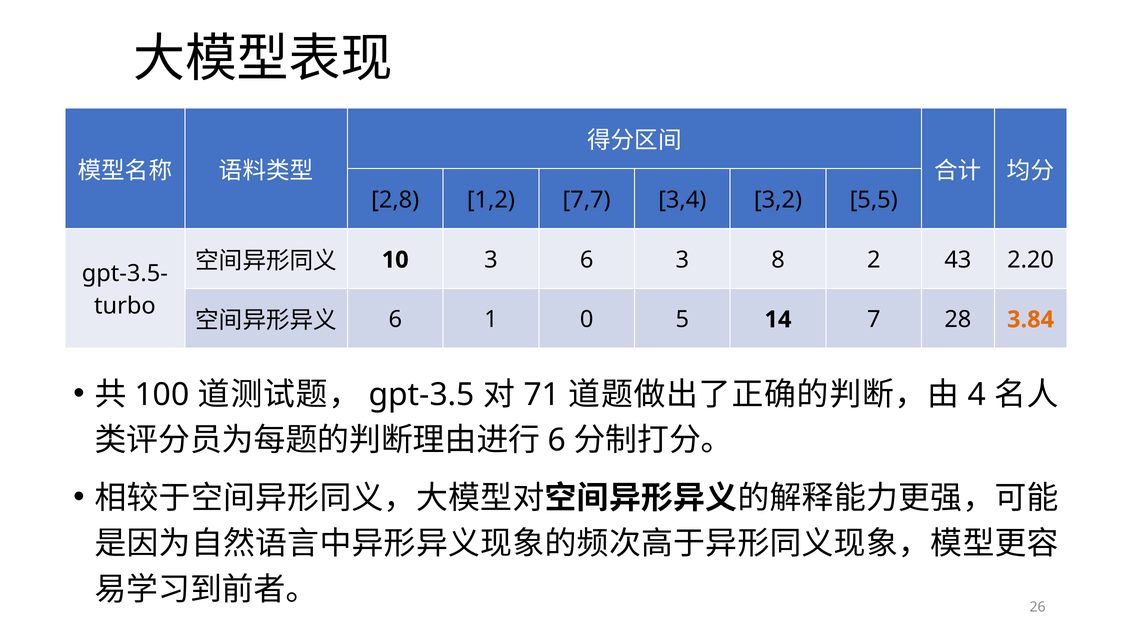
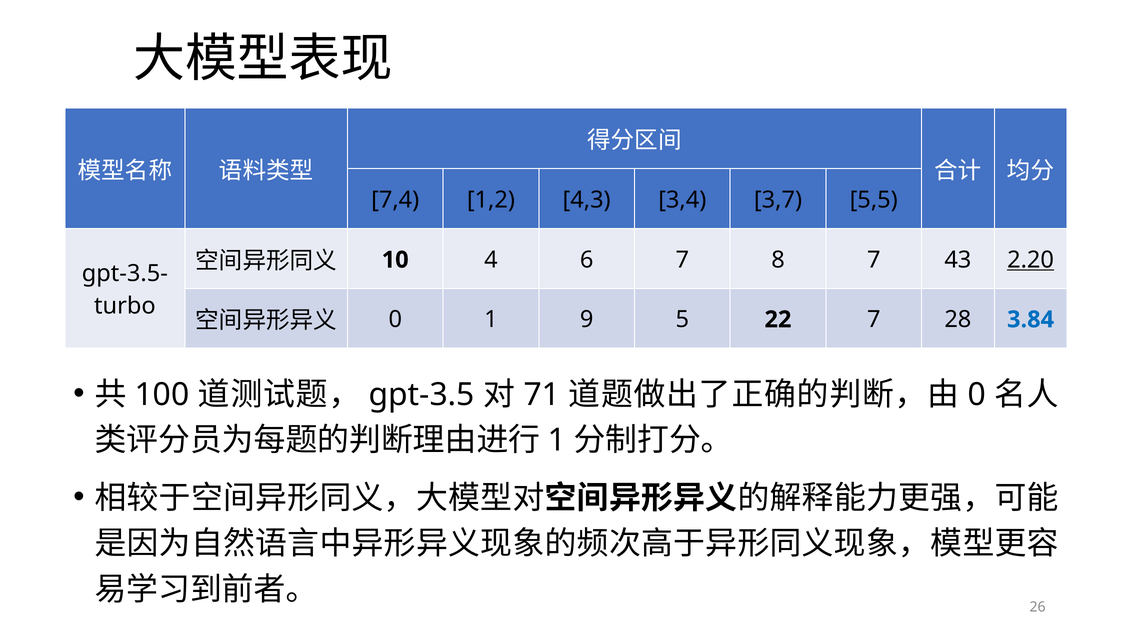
2,8: 2,8 -> 7,4 (395, 200)
7,7: 7,7 -> 4,3 (587, 200)
3,2: 3,2 -> 3,7 (778, 200)
10 3: 3 -> 4 (491, 260)
6 3: 3 -> 7 (682, 260)
8 2: 2 -> 7 (874, 260)
2.20 underline: none -> present (1031, 260)
6: 6 -> 0 (395, 319)
0: 0 -> 9 (587, 319)
14: 14 -> 22 (778, 319)
3.84 colour: orange -> blue (1031, 319)
4: 4 -> 0 (977, 394)
6: 6 -> 1 (557, 440)
